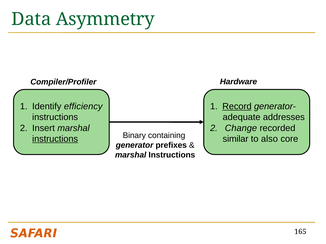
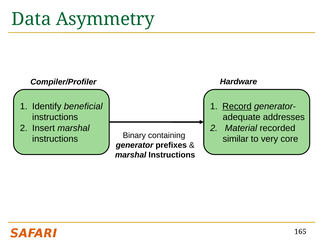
efficiency: efficiency -> beneficial (83, 107)
Change: Change -> Material (241, 128)
instructions underline: present -> none (55, 139)
also: also -> very (269, 139)
